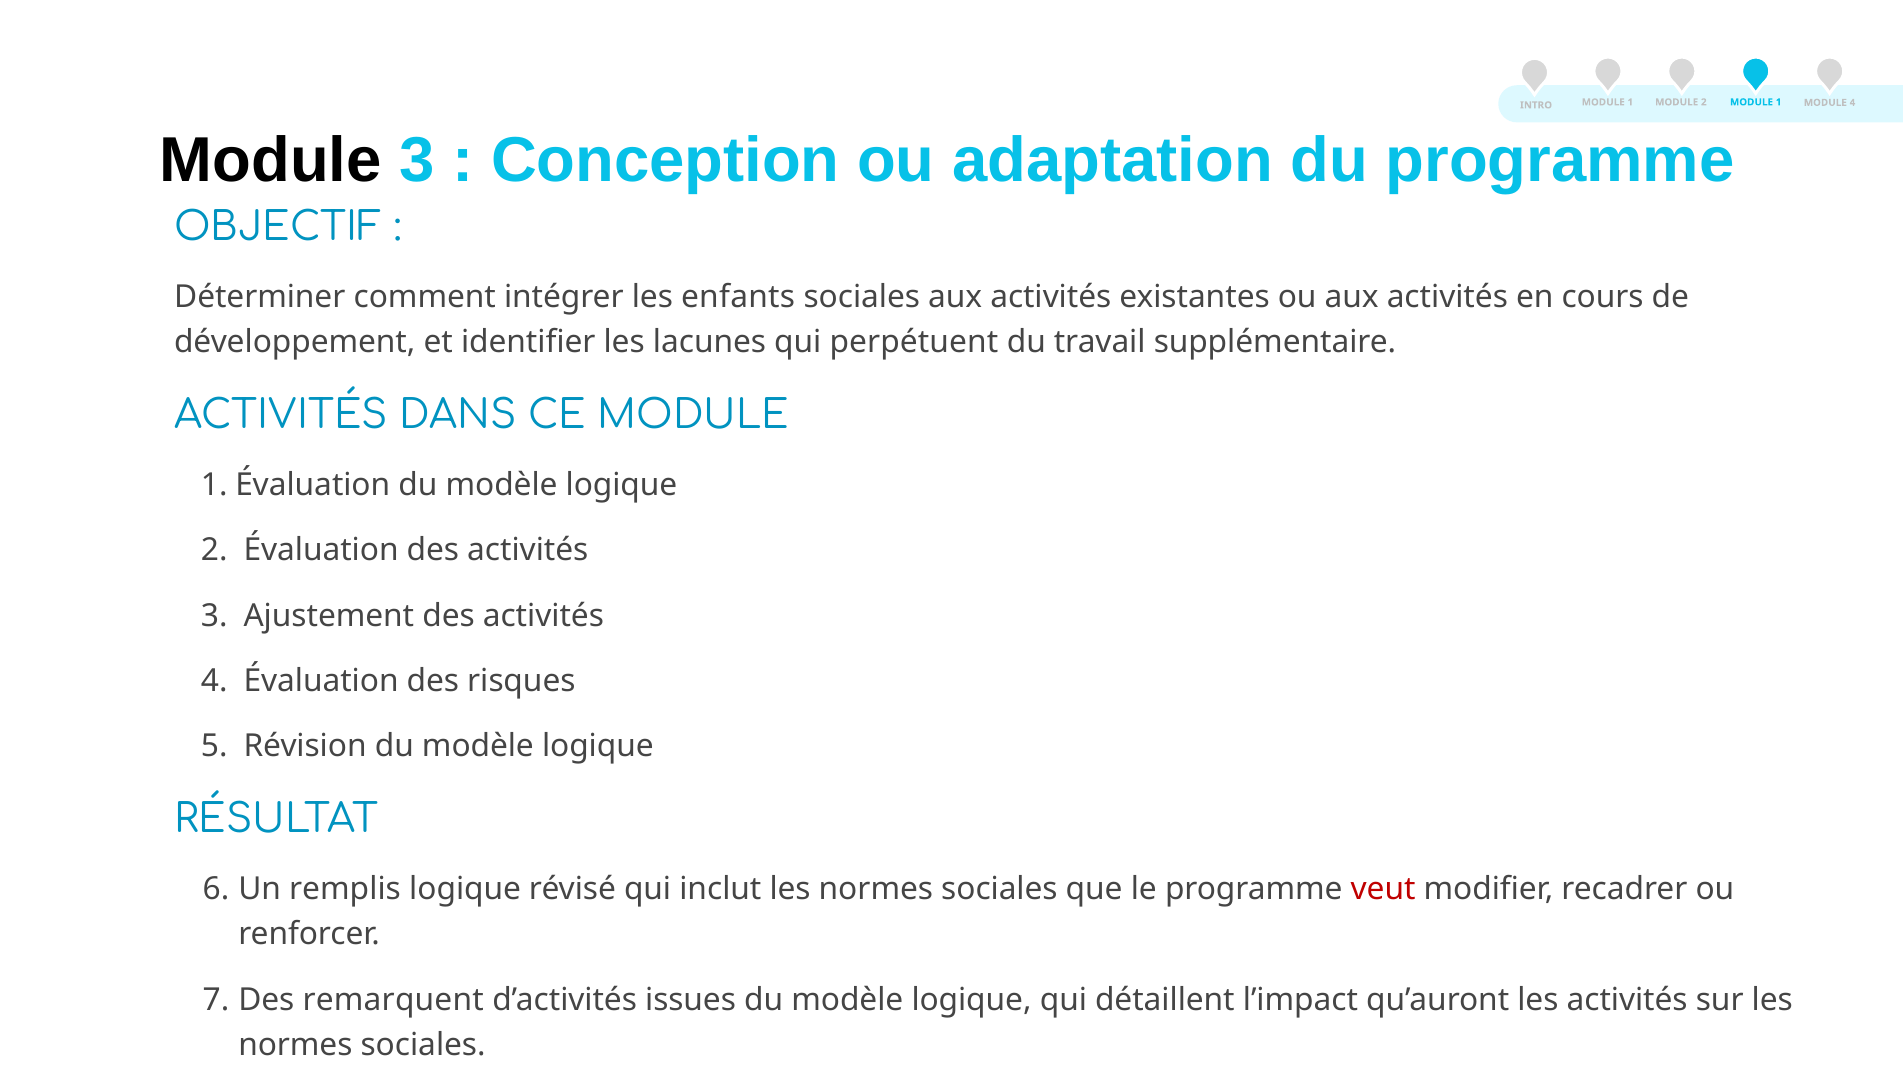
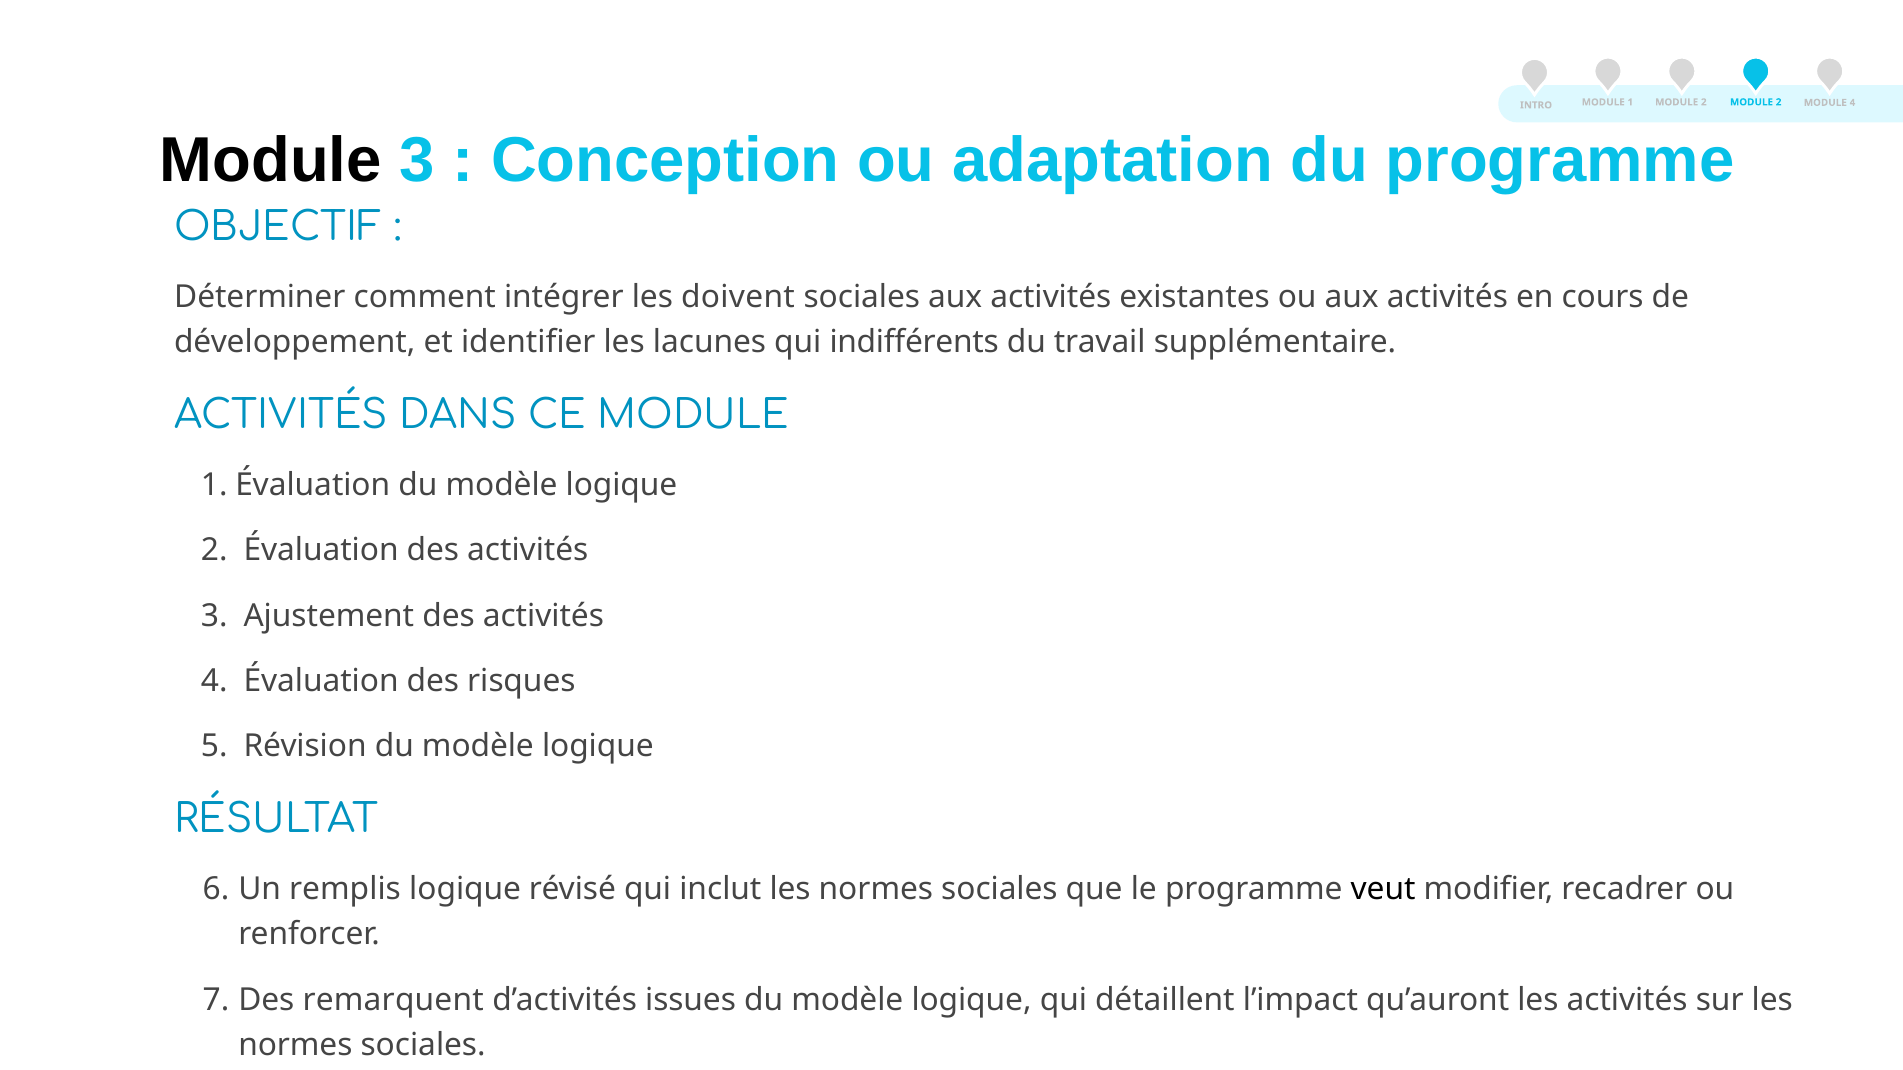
2 MODULE 1: 1 -> 2 (1779, 102)
enfants: enfants -> doivent (738, 297)
perpétuent: perpétuent -> indifférents (914, 343)
veut colour: red -> black (1383, 889)
